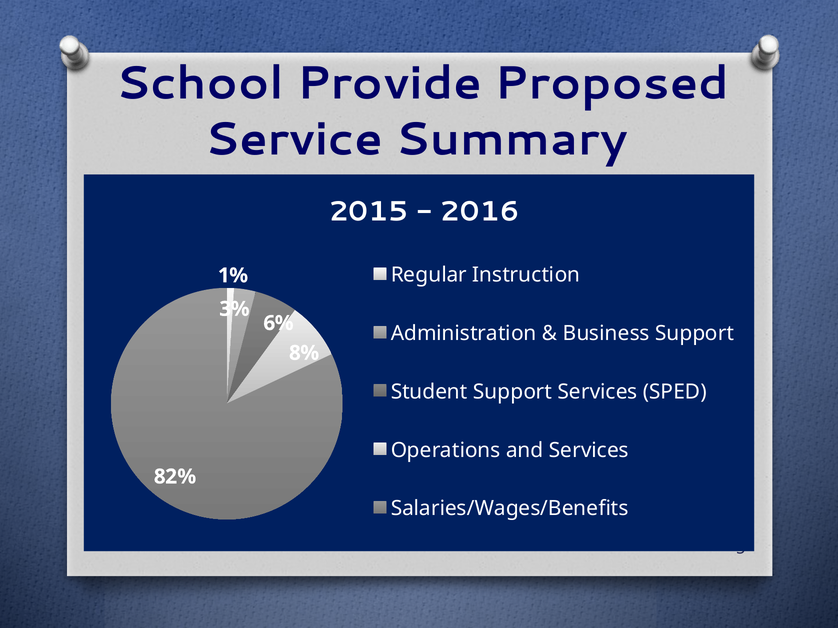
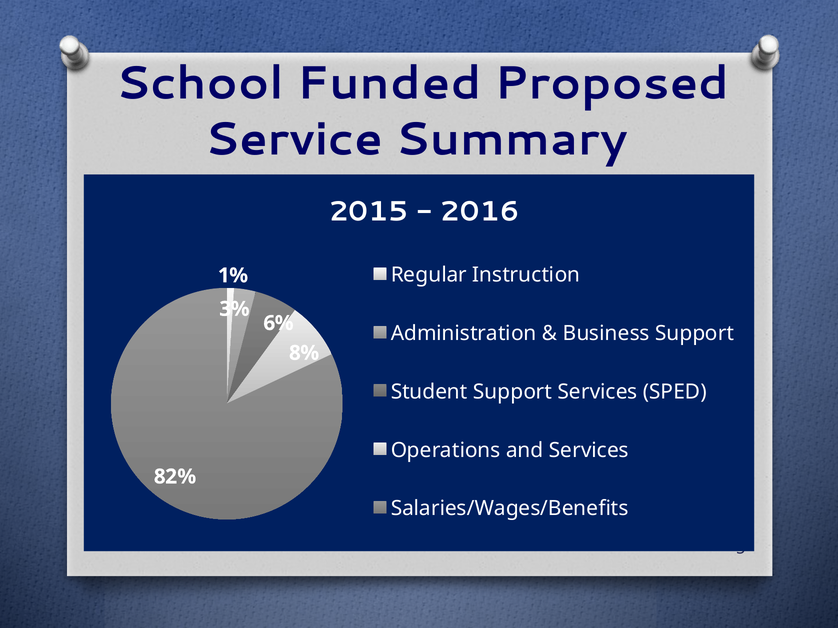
Provide: Provide -> Funded (389, 84)
